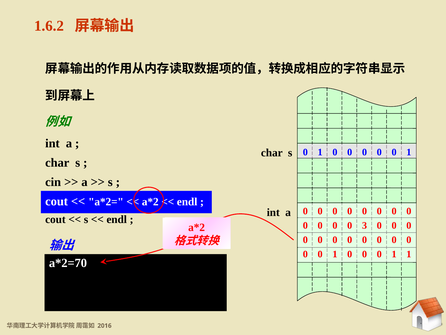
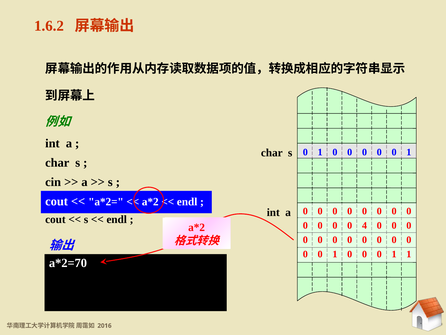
3: 3 -> 4 (364, 225)
